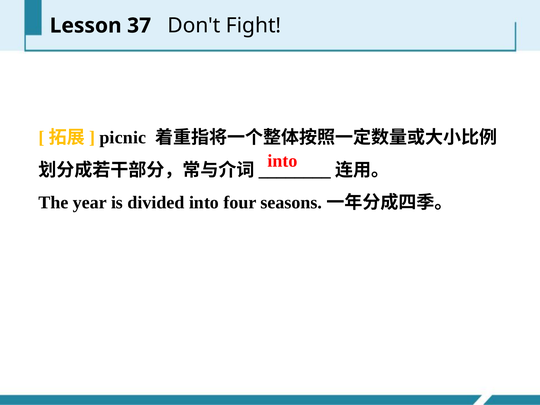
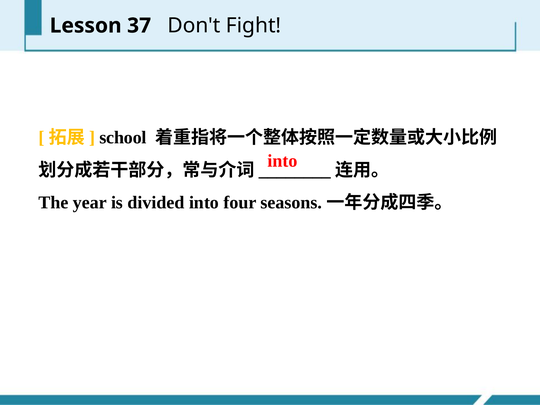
picnic: picnic -> school (123, 138)
